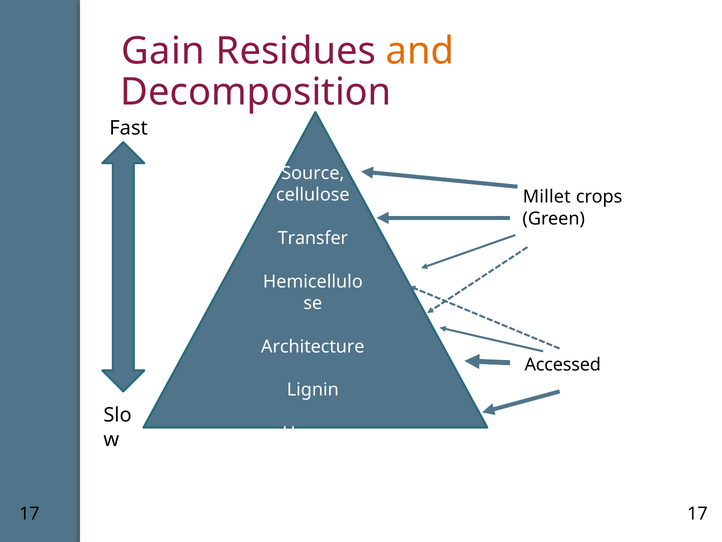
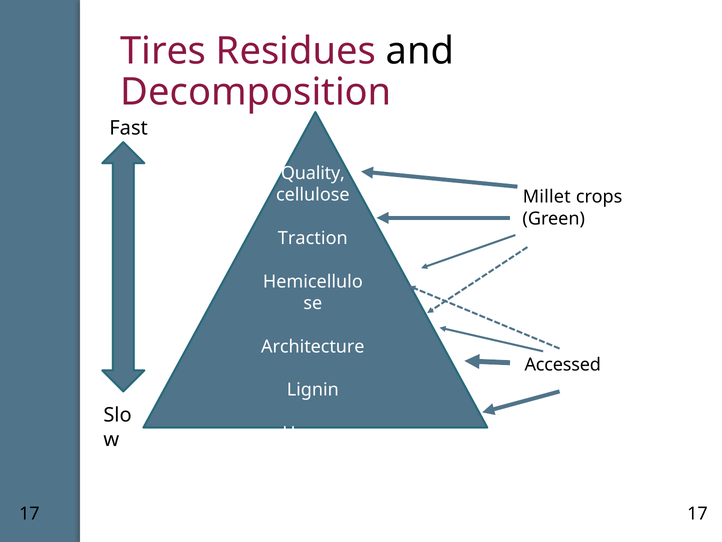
Gain: Gain -> Tires (163, 51)
and colour: orange -> black (420, 51)
Source: Source -> Quality (313, 173)
Transfer: Transfer -> Traction (313, 238)
